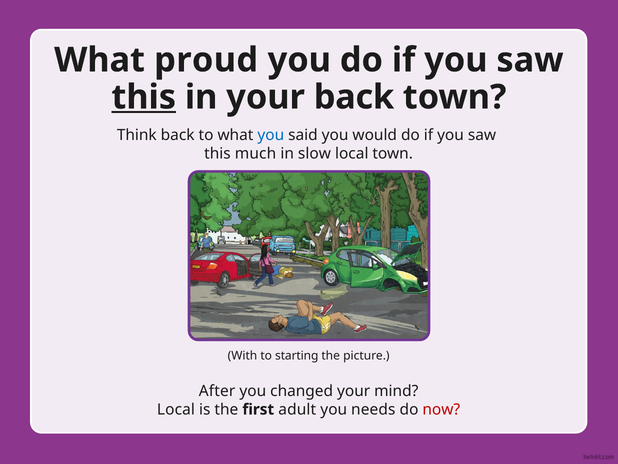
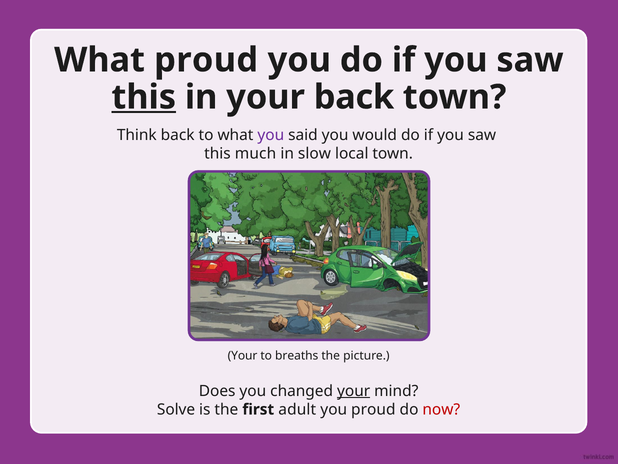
you colour: blue -> purple (271, 135)
With: With -> Your (243, 355)
starting: starting -> breaths (297, 355)
After: After -> Does (217, 391)
your underline: none -> present (354, 391)
Local: Local -> Solve (176, 409)
you needs: needs -> proud (373, 409)
